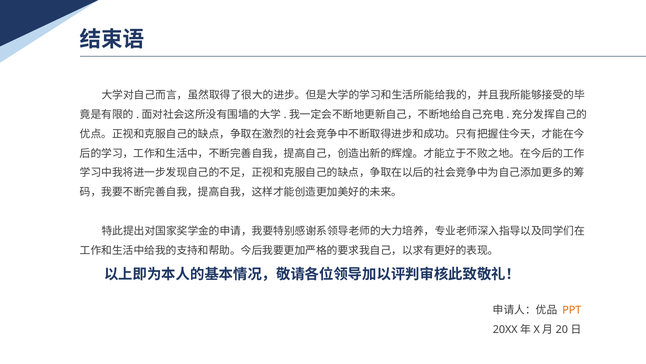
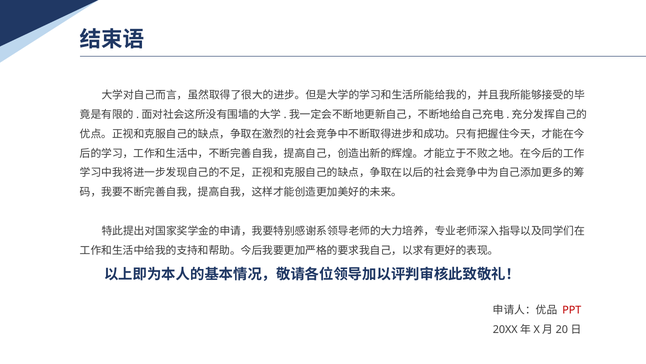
PPT colour: orange -> red (572, 310)
